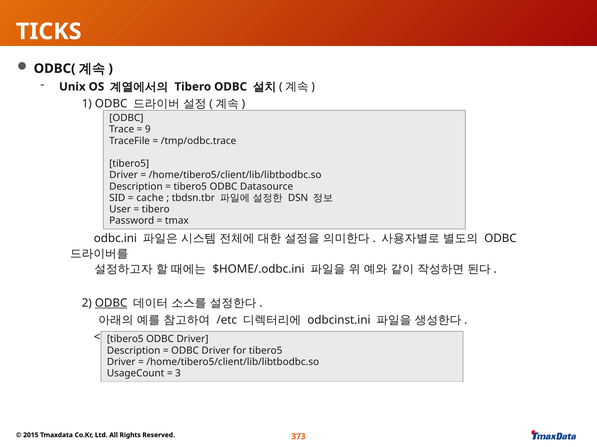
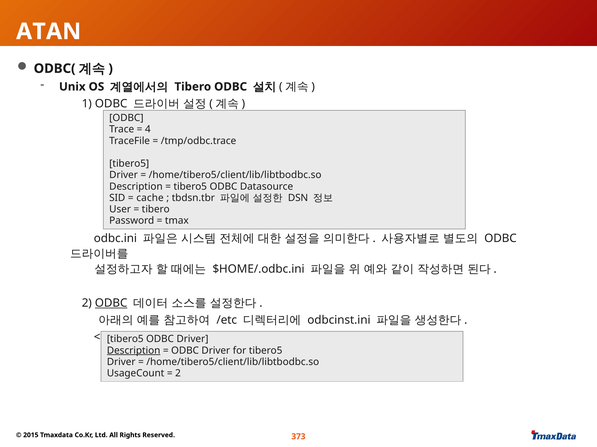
TICKS: TICKS -> ATAN (49, 32)
9: 9 -> 4 (148, 130)
Description underline: none -> present (134, 351)
3: 3 -> 2 (178, 374)
